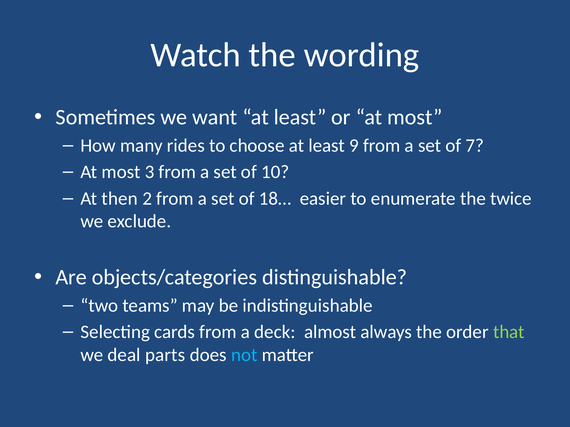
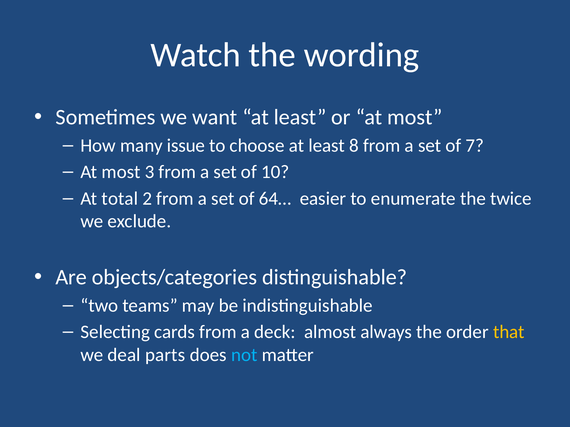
rides: rides -> issue (186, 146)
9: 9 -> 8 (354, 146)
then: then -> total (120, 199)
18…: 18… -> 64… (275, 199)
that colour: light green -> yellow (509, 332)
